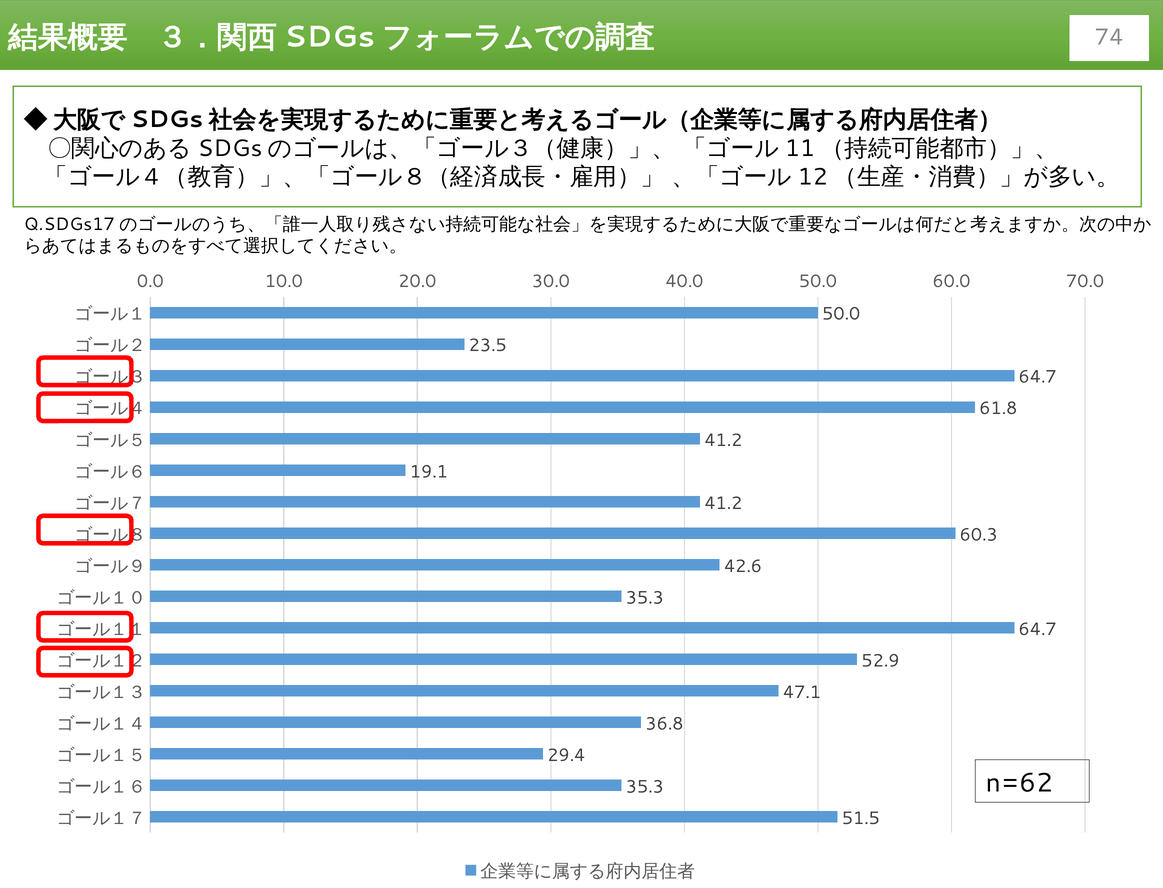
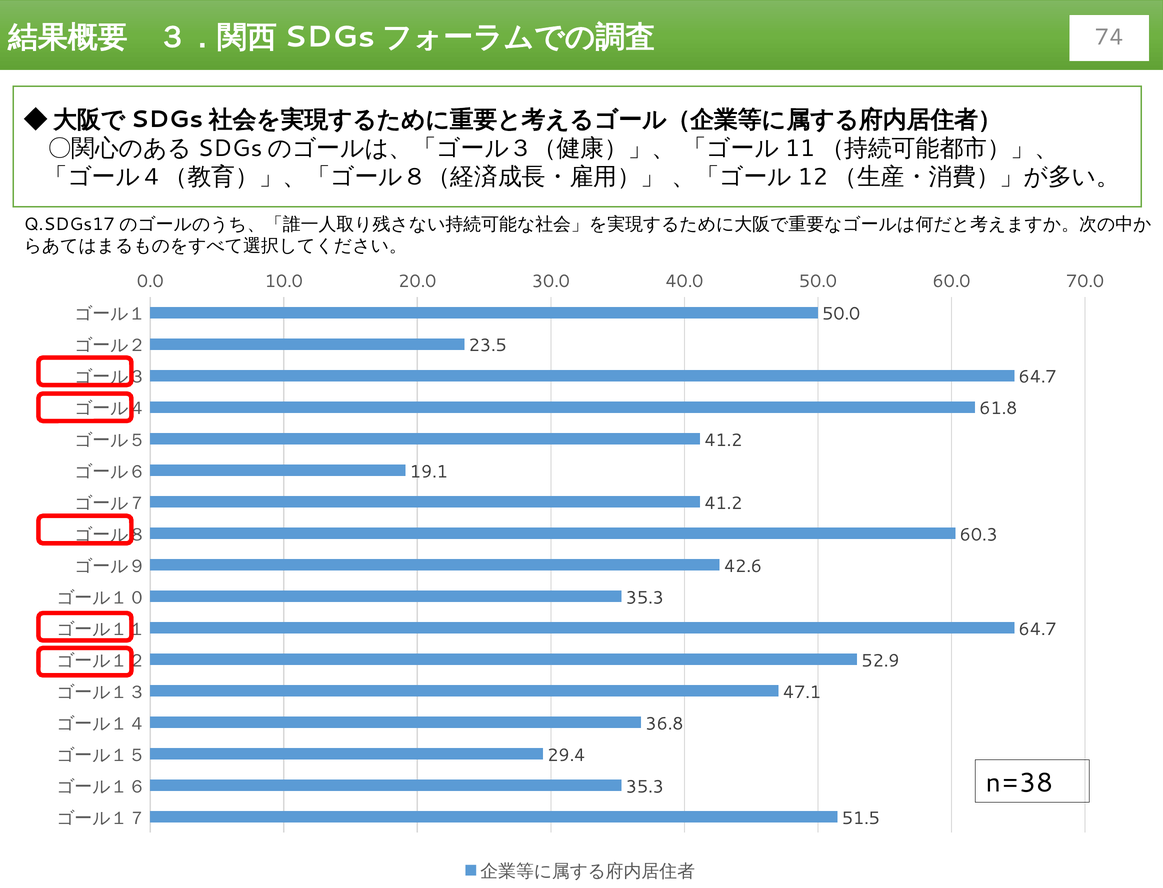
n=62: n=62 -> n=38 (1020, 783)
